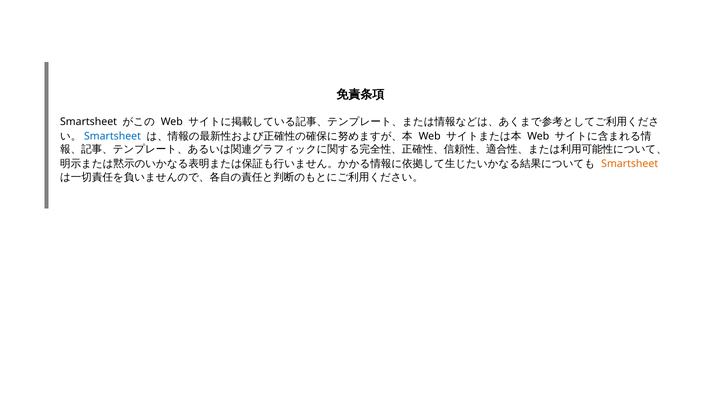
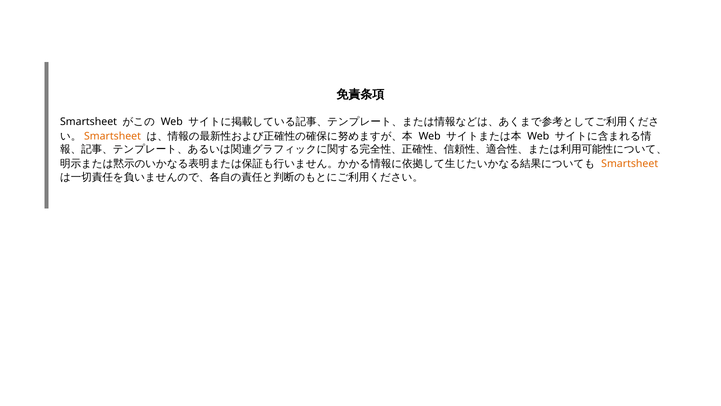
Smartsheet colour: blue -> orange (112, 136)
